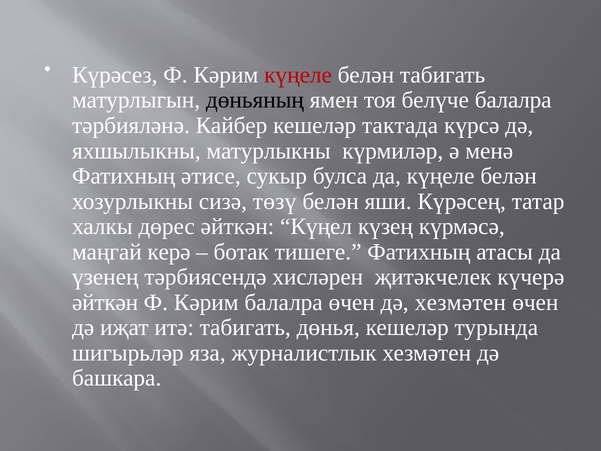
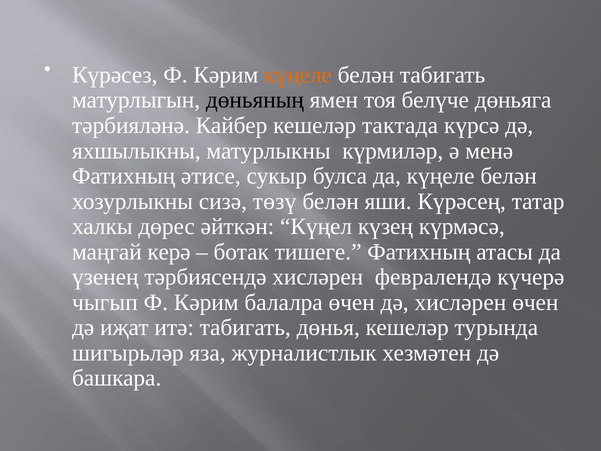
күңеле colour: red -> orange (298, 75)
белүче балалра: балалра -> дөньяга (513, 100)
җитәкчелек: җитәкчелек -> февралендә (433, 277)
әйткән: әйткән -> чыгып (105, 302)
дә хезмәтен: хезмәтен -> хисләрен (460, 302)
